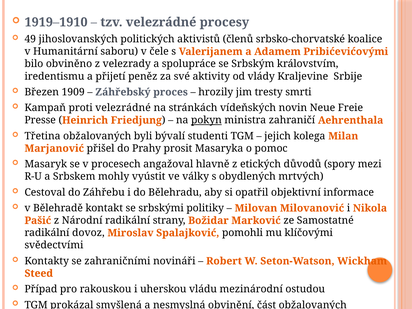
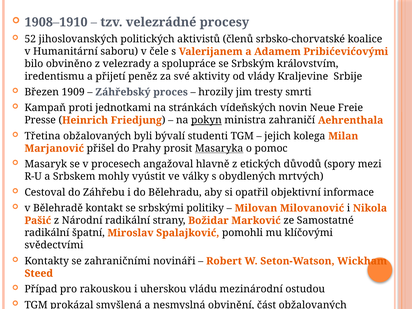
1919–1910: 1919–1910 -> 1908–1910 (56, 22)
49: 49 -> 52 (30, 39)
proti velezrádné: velezrádné -> jednotkami (123, 108)
Masaryka underline: none -> present (219, 148)
dovoz: dovoz -> špatní (88, 233)
